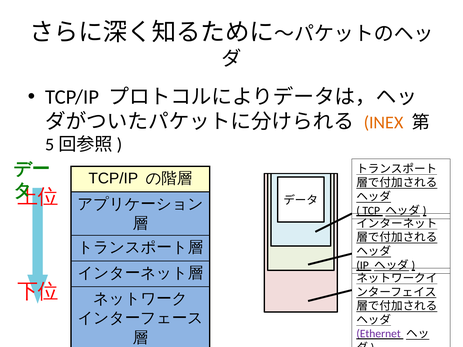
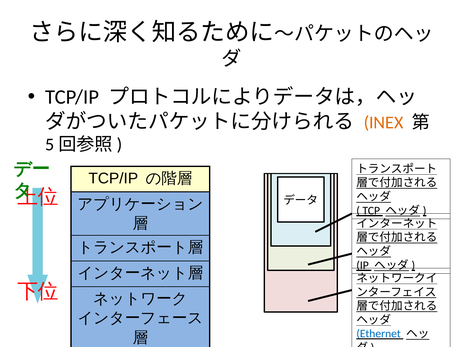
Ethernet colour: purple -> blue (379, 334)
